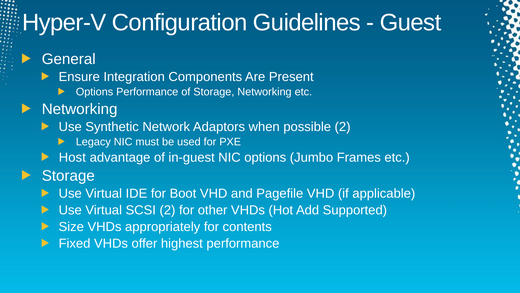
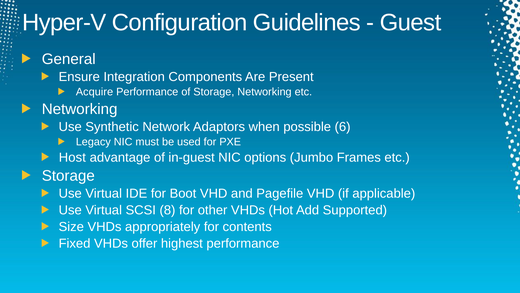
Options: Options -> Acquire (94, 92)
possible 2: 2 -> 6 (343, 127)
SCSI 2: 2 -> 8 (167, 210)
